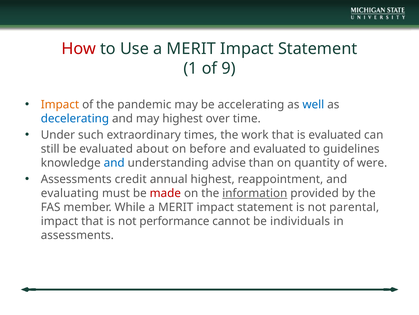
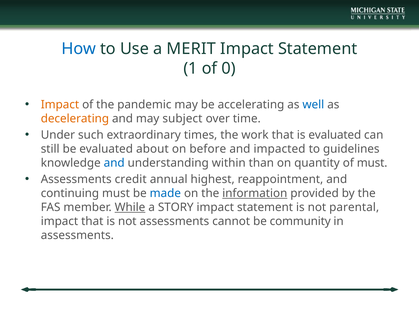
How colour: red -> blue (79, 49)
9: 9 -> 0 (228, 68)
decelerating colour: blue -> orange (75, 118)
may highest: highest -> subject (182, 118)
and evaluated: evaluated -> impacted (280, 148)
advise: advise -> within (229, 162)
of were: were -> must (372, 162)
evaluating: evaluating -> continuing (70, 193)
made colour: red -> blue (165, 193)
While underline: none -> present (130, 207)
MERIT: MERIT -> STORY (176, 207)
not performance: performance -> assessments (174, 221)
individuals: individuals -> community (300, 221)
